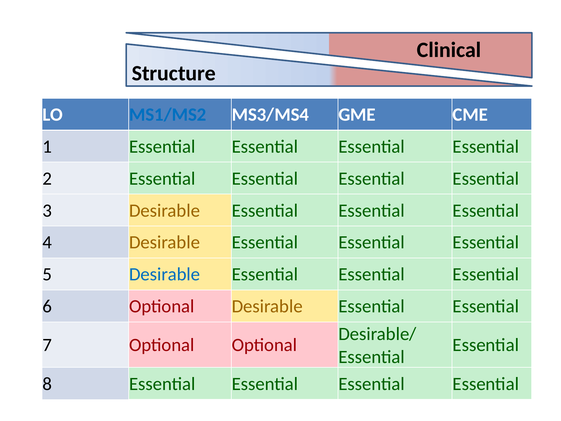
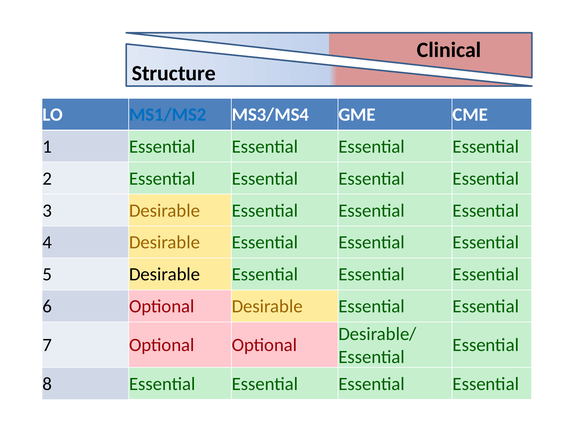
Desirable colour: blue -> black (165, 274)
